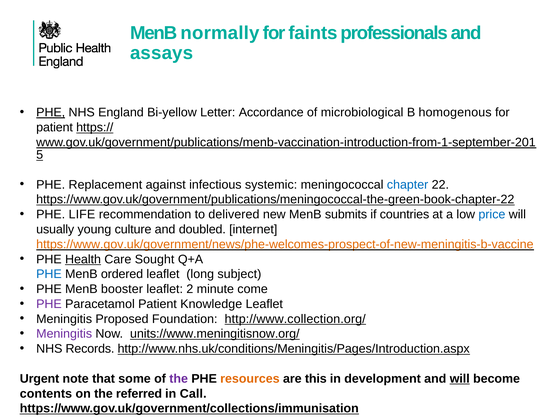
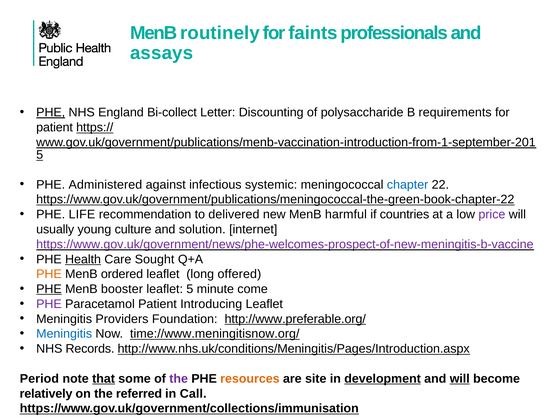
normally: normally -> routinely (220, 33)
Bi-yellow: Bi-yellow -> Bi-collect (172, 112)
Accordance: Accordance -> Discounting (271, 112)
microbiological: microbiological -> polysaccharide (362, 112)
homogenous: homogenous -> requirements (455, 112)
Replacement: Replacement -> Administered (105, 185)
submits: submits -> harmful (346, 214)
price colour: blue -> purple (492, 214)
doubled: doubled -> solution (202, 229)
https://www.gov.uk/government/news/phe-welcomes-prospect-of-new-meningitis-b-vaccine colour: orange -> purple (285, 244)
PHE colour: blue -> orange (49, 274)
subject: subject -> offered (239, 274)
PHE underline: none -> present (49, 289)
leaflet 2: 2 -> 5 (190, 289)
Knowledge: Knowledge -> Introducing (211, 304)
Proposed: Proposed -> Providers (122, 319)
http://www.collection.org/: http://www.collection.org/ -> http://www.preferable.org/ (295, 319)
Meningitis colour: purple -> blue (64, 334)
units://www.meningitisnow.org/: units://www.meningitisnow.org/ -> time://www.meningitisnow.org/ (215, 334)
Urgent: Urgent -> Period (39, 379)
that underline: none -> present (104, 379)
this: this -> site (316, 379)
development underline: none -> present (383, 379)
contents: contents -> relatively (46, 394)
